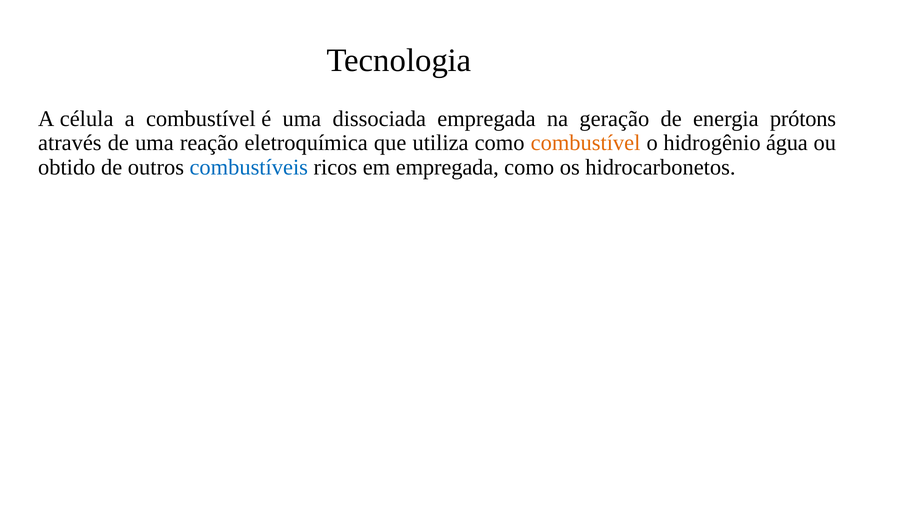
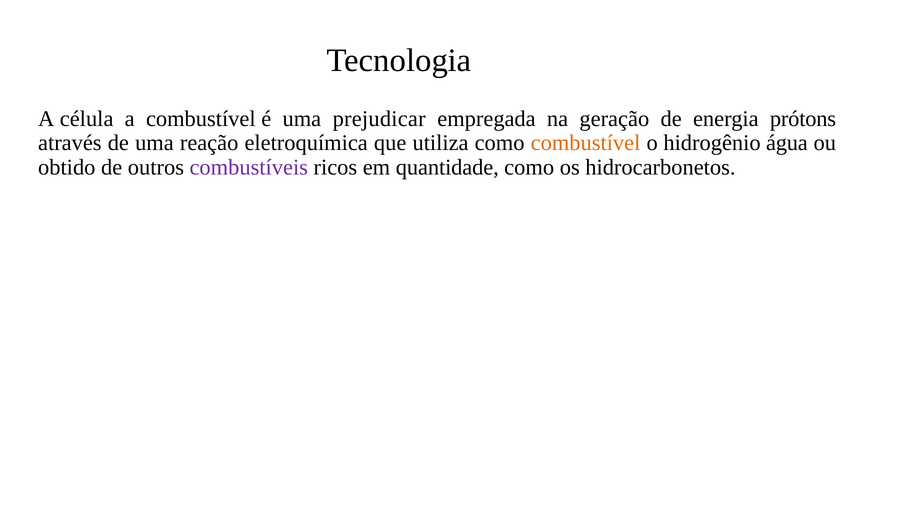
dissociada: dissociada -> prejudicar (379, 119)
combustíveis colour: blue -> purple (249, 167)
em empregada: empregada -> quantidade (447, 167)
